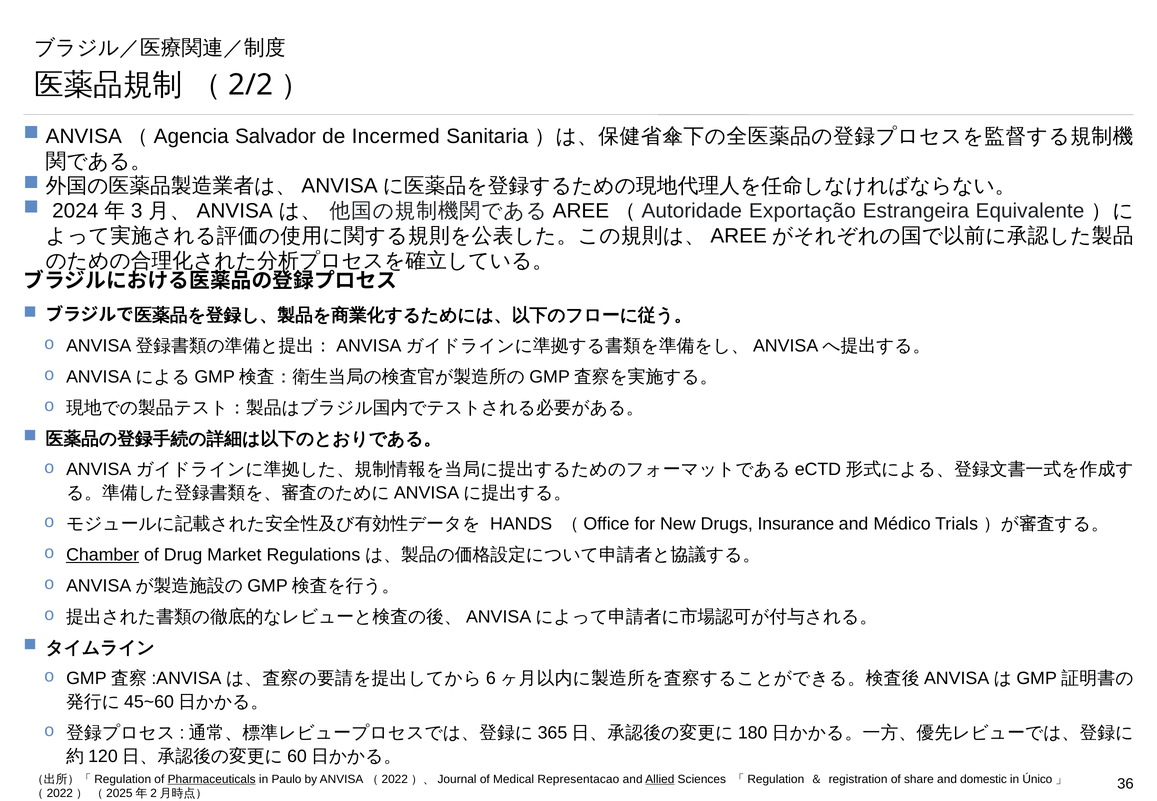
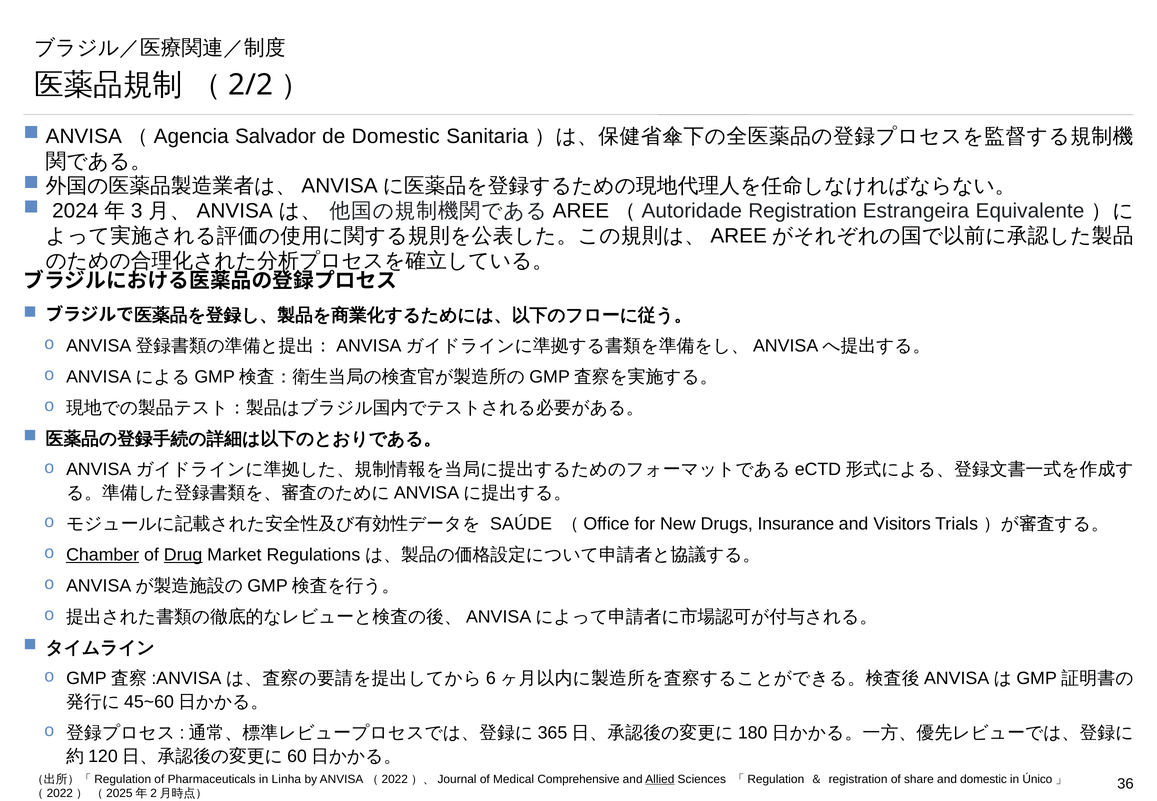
de Incermed: Incermed -> Domestic (396, 136)
Exportação: Exportação -> Registration (803, 211)
HANDS: HANDS -> SAÚDE (521, 524)
Médico: Médico -> Visitors (902, 524)
Drug underline: none -> present (183, 555)
Pharmaceuticals underline: present -> none (212, 779)
Paulo: Paulo -> Linha (286, 779)
Representacao: Representacao -> Comprehensive (578, 779)
